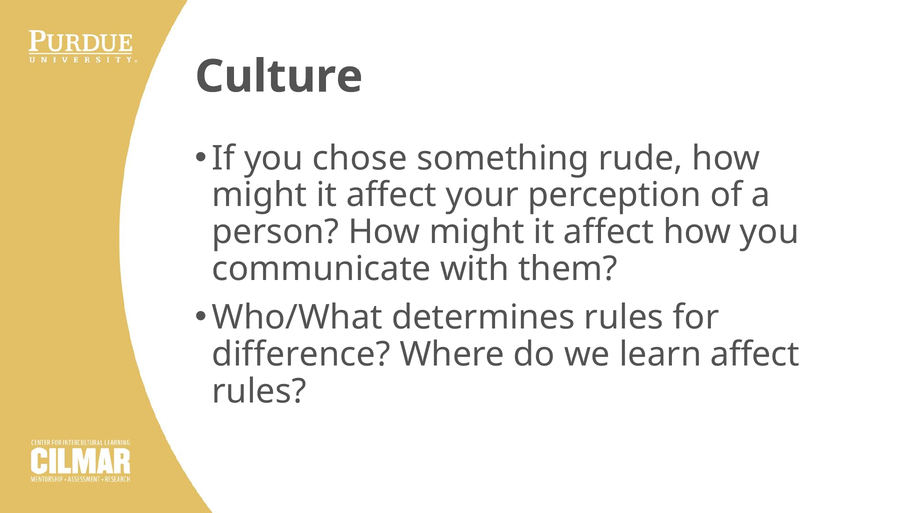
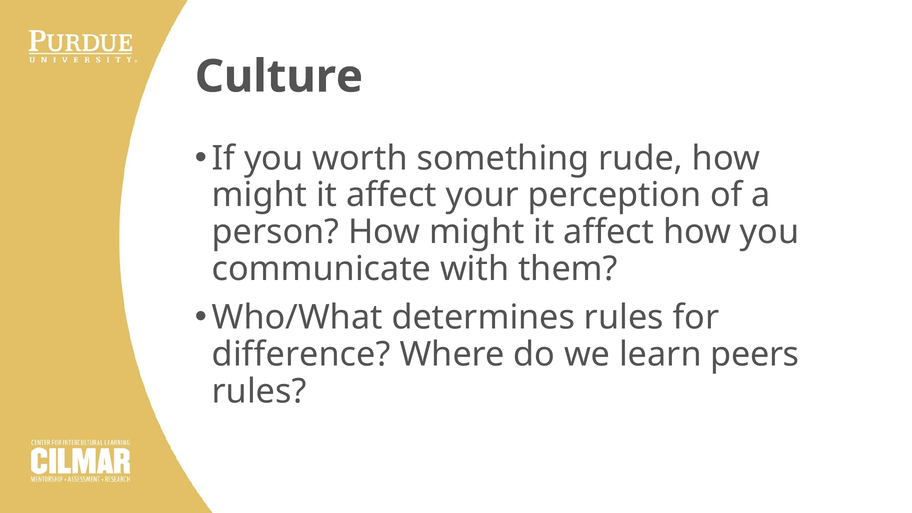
chose: chose -> worth (360, 158)
learn affect: affect -> peers (755, 354)
